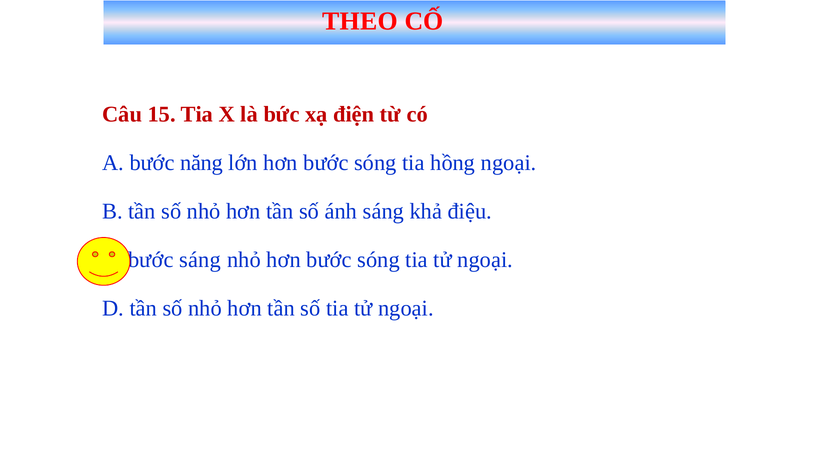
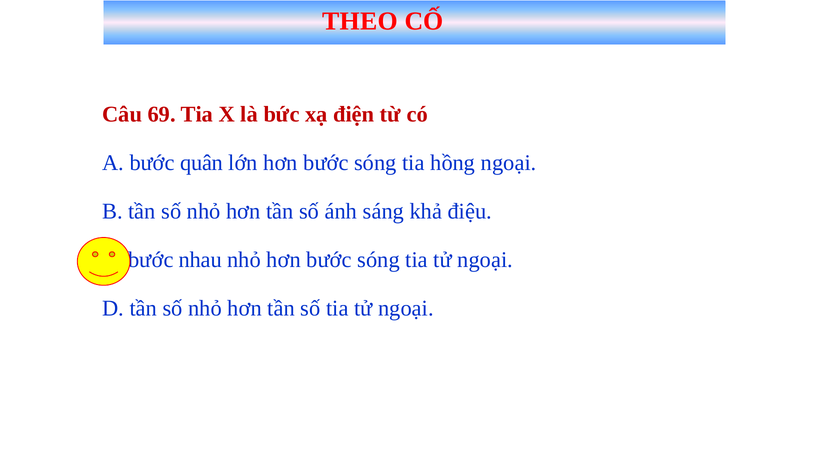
15: 15 -> 69 (162, 115)
năng: năng -> quân (202, 163)
bước sáng: sáng -> nhau (200, 260)
